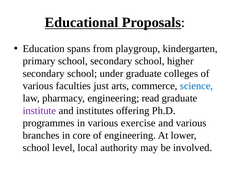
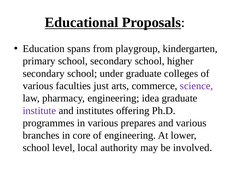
science colour: blue -> purple (197, 86)
read: read -> idea (150, 99)
exercise: exercise -> prepares (138, 124)
